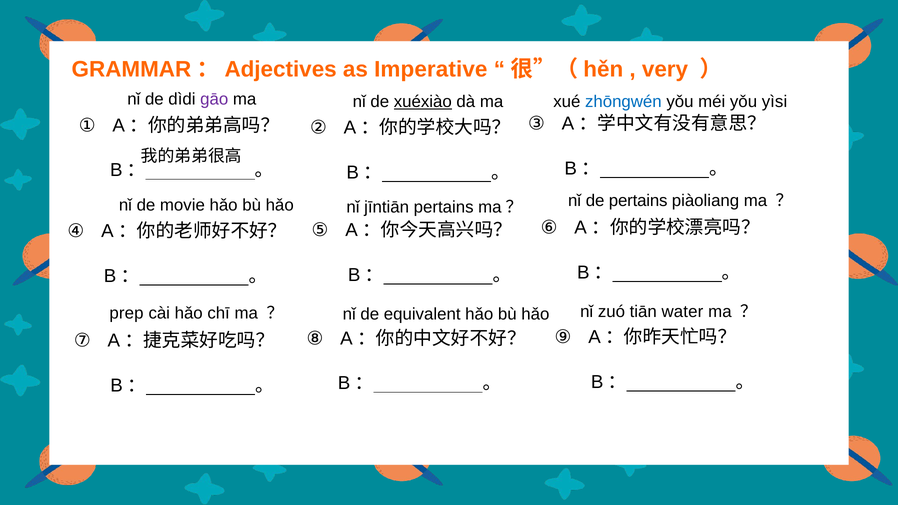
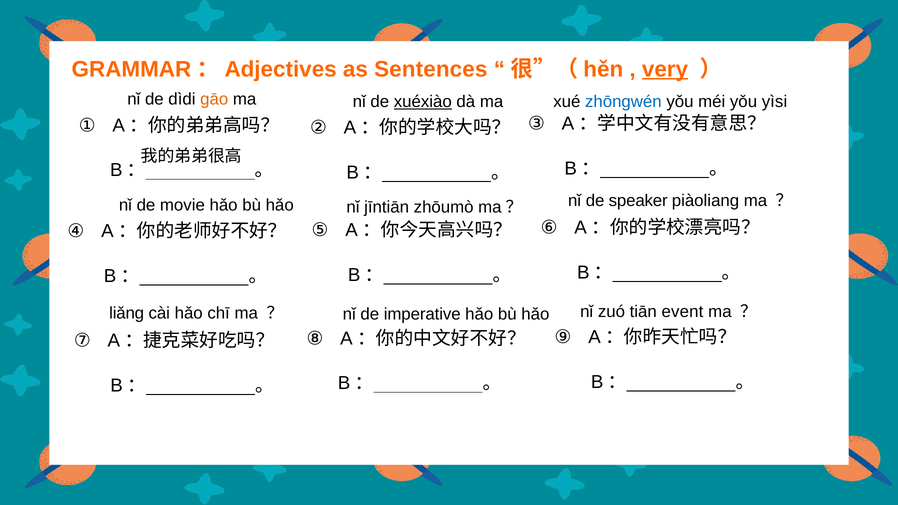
Imperative: Imperative -> Sentences (431, 69)
very underline: none -> present (665, 69)
gāo colour: purple -> orange (214, 99)
jīntiān pertains: pertains -> zhōumò (444, 207)
de pertains: pertains -> speaker (638, 201)
prep: prep -> liǎng (127, 313)
equivalent: equivalent -> imperative (422, 314)
water: water -> event (682, 312)
